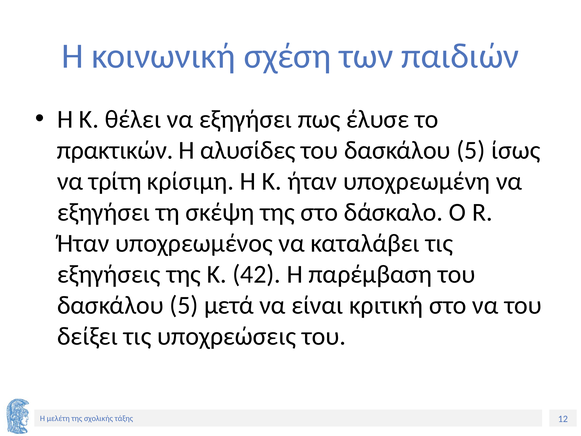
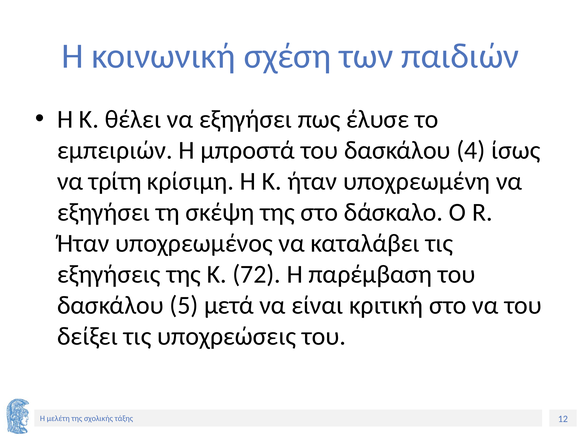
πρακτικών: πρακτικών -> εμπειριών (115, 150)
αλυσίδες: αλυσίδες -> μπροστά (248, 150)
5: 5 -> 4 (471, 150)
42: 42 -> 72 (257, 274)
